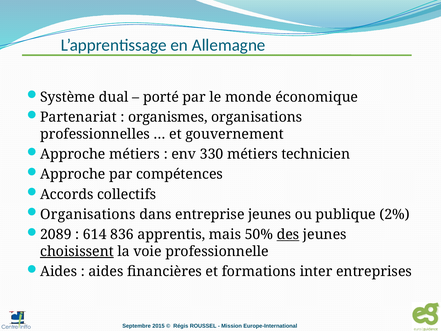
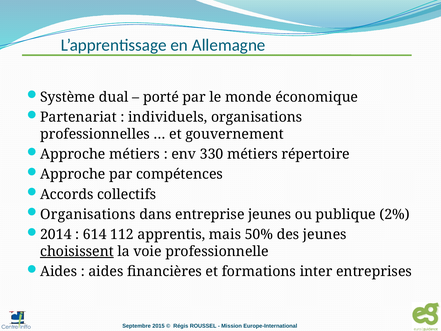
organismes: organismes -> individuels (168, 117)
technicien: technicien -> répertoire (316, 154)
2089: 2089 -> 2014 (56, 234)
836: 836 -> 112 (122, 234)
des underline: present -> none (288, 234)
